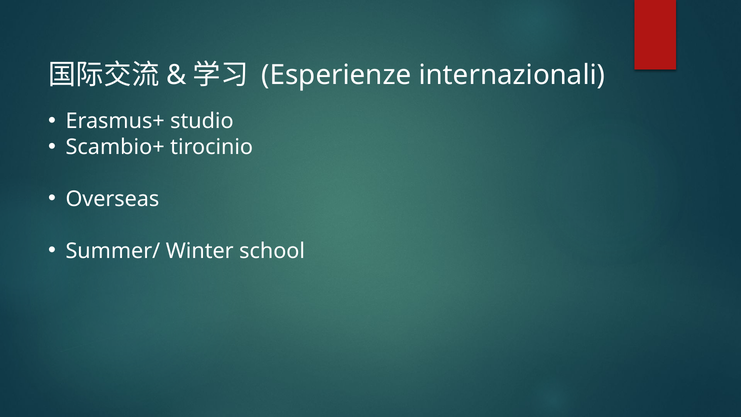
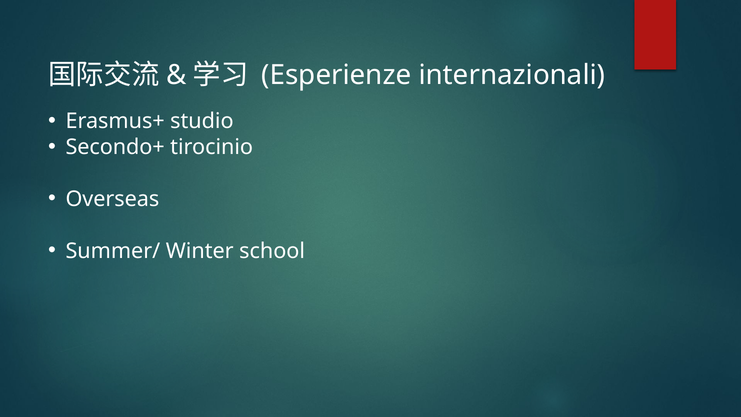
Scambio+: Scambio+ -> Secondo+ (115, 147)
